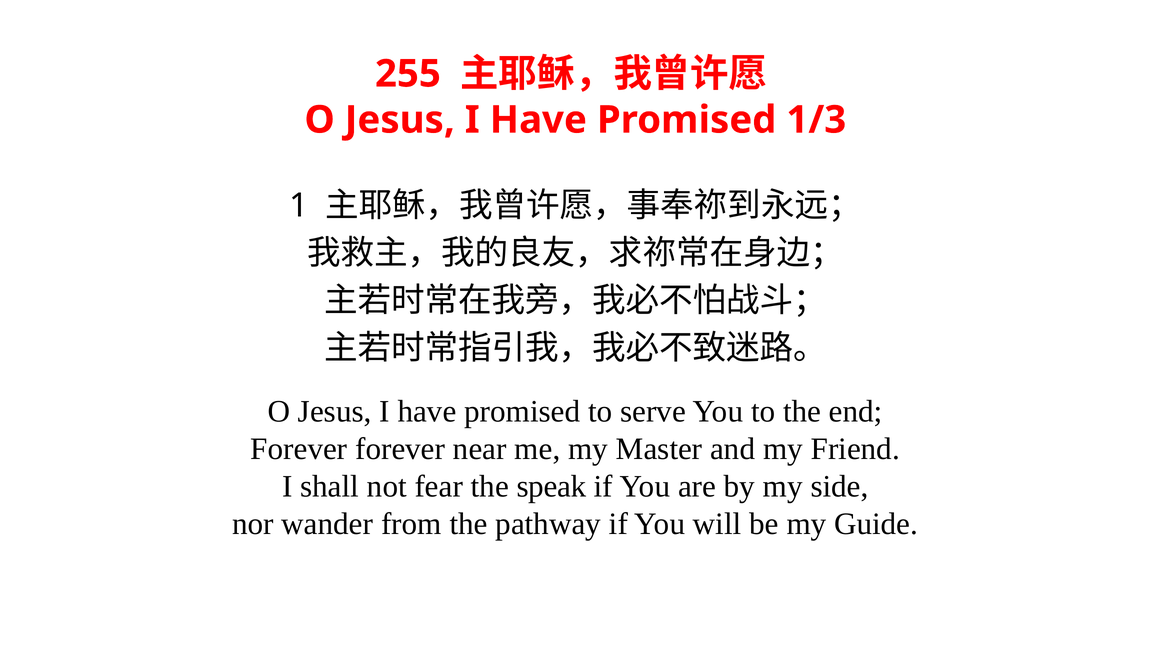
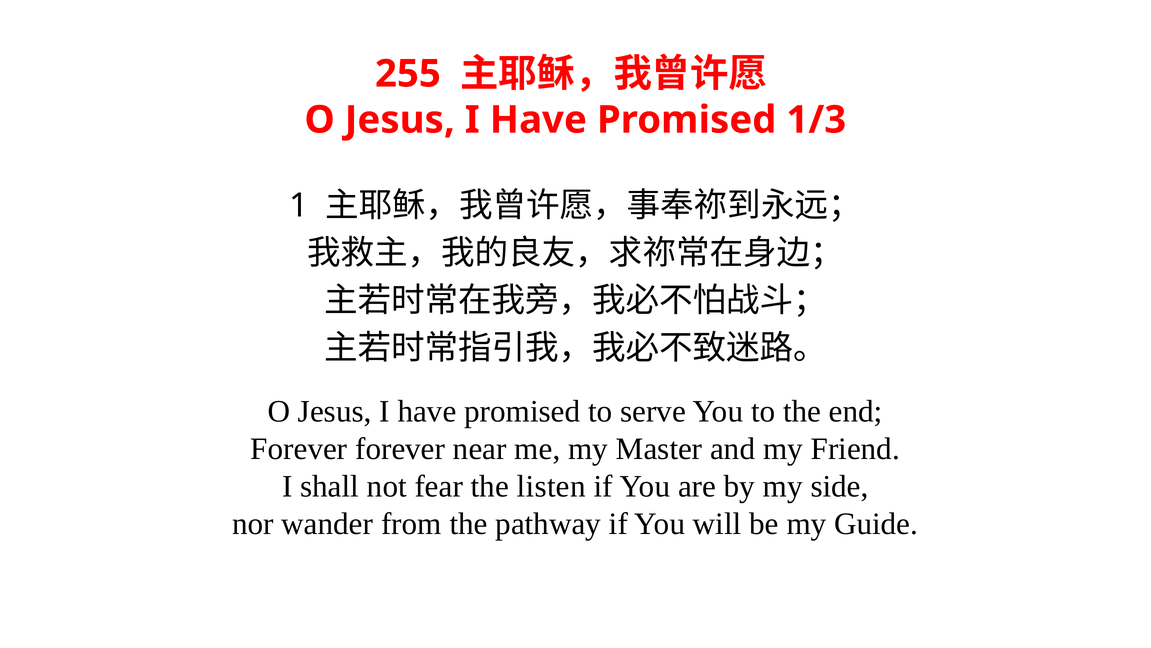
speak: speak -> listen (551, 486)
